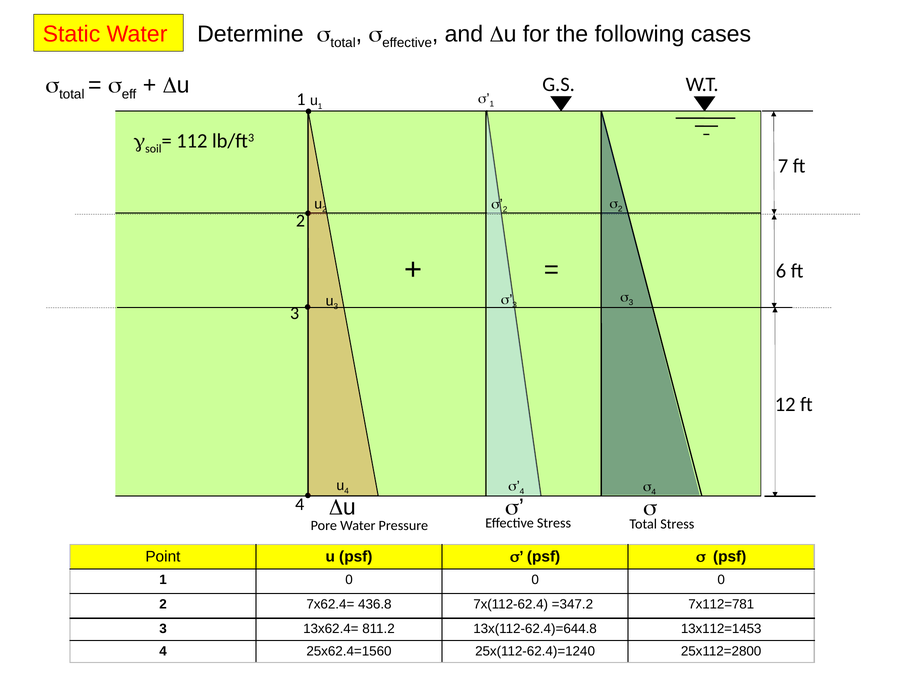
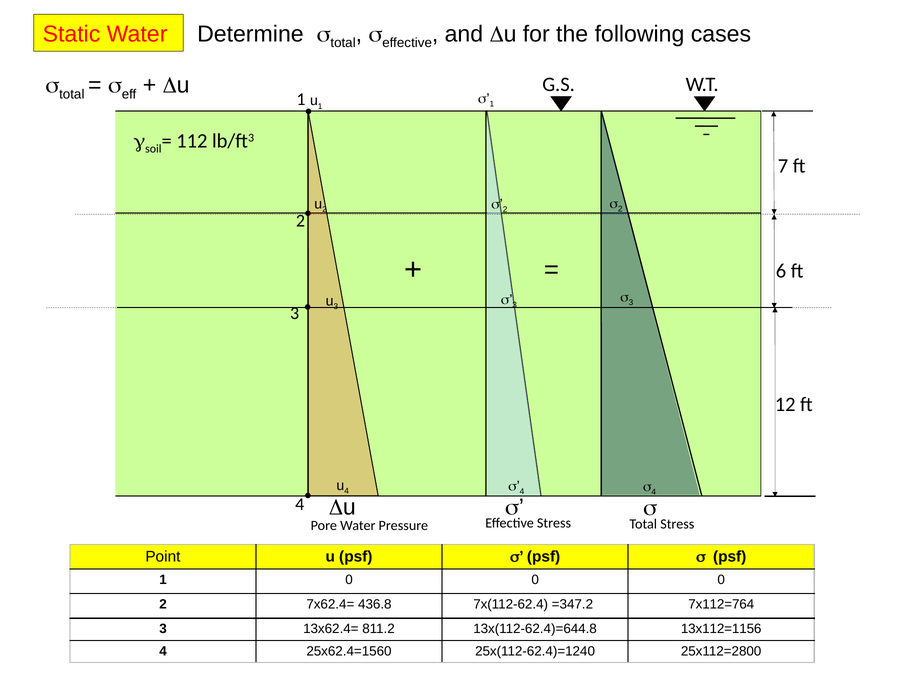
7x112=781: 7x112=781 -> 7x112=764 (721, 604)
13x112=1453: 13x112=1453 -> 13x112=1156 (721, 629)
